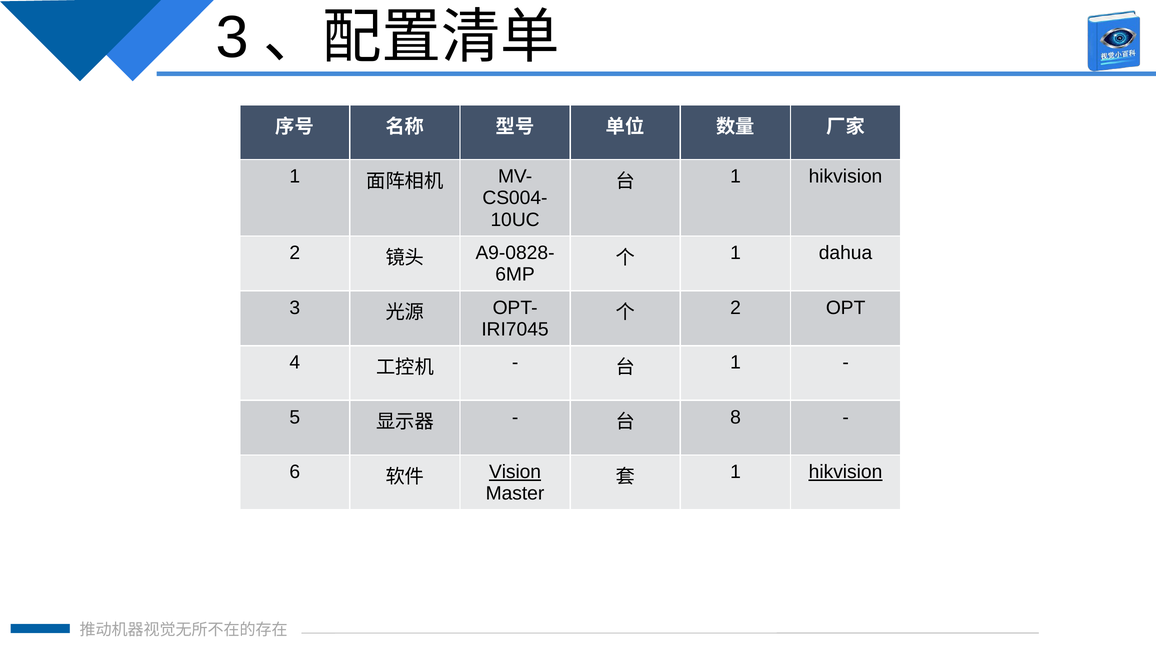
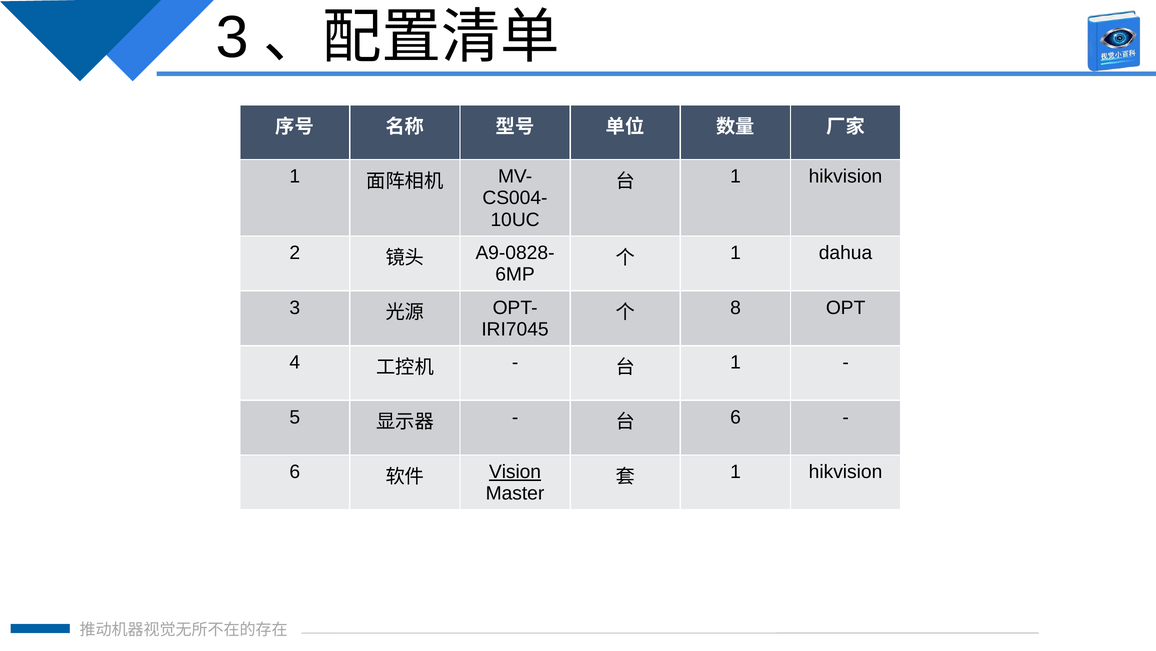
2: 2 -> 8 (735, 307)
8: 8 -> 6 (735, 417)
hikvision underline: present -> none (846, 471)
